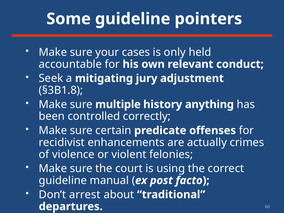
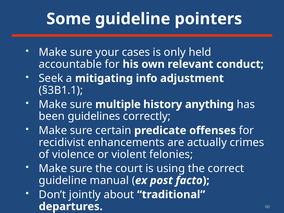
jury: jury -> info (147, 78)
§3B1.8: §3B1.8 -> §3B1.1 (61, 90)
controlled: controlled -> guidelines (94, 116)
arrest: arrest -> jointly (85, 195)
